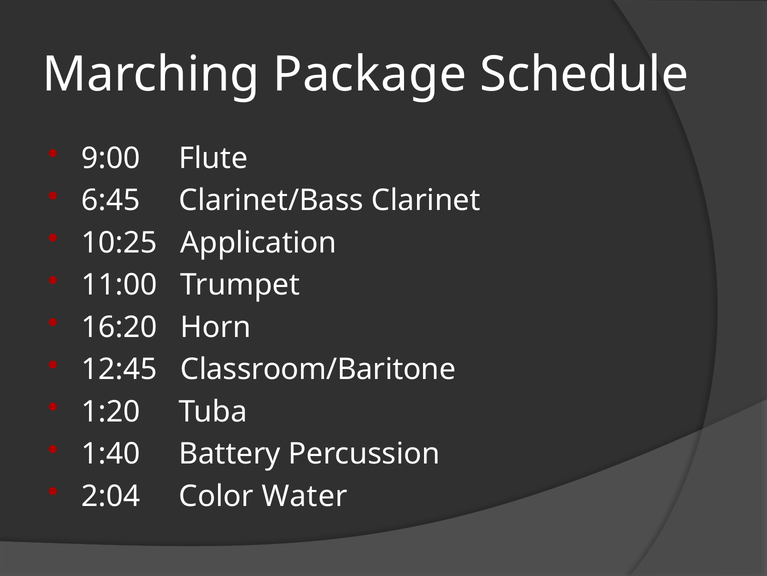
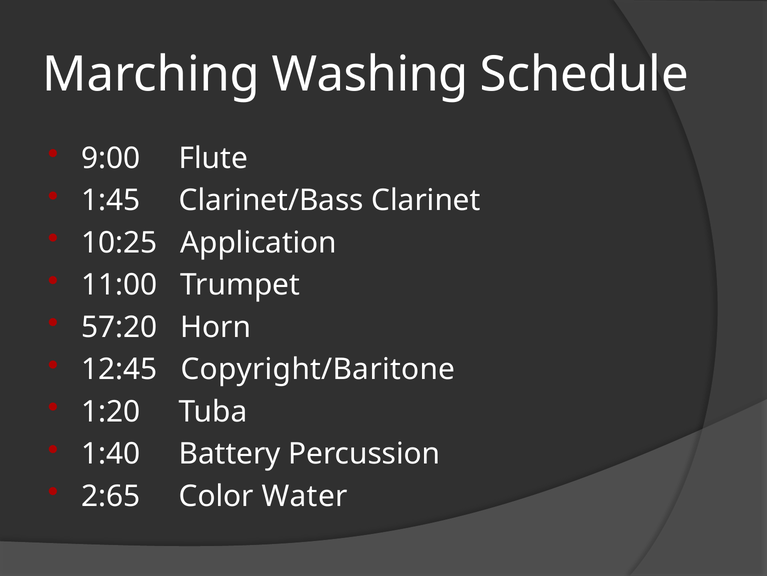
Package: Package -> Washing (370, 74)
6:45: 6:45 -> 1:45 (111, 200)
16:20: 16:20 -> 57:20 (119, 327)
Classroom/Baritone: Classroom/Baritone -> Copyright/Baritone (318, 369)
2:04: 2:04 -> 2:65 (111, 496)
